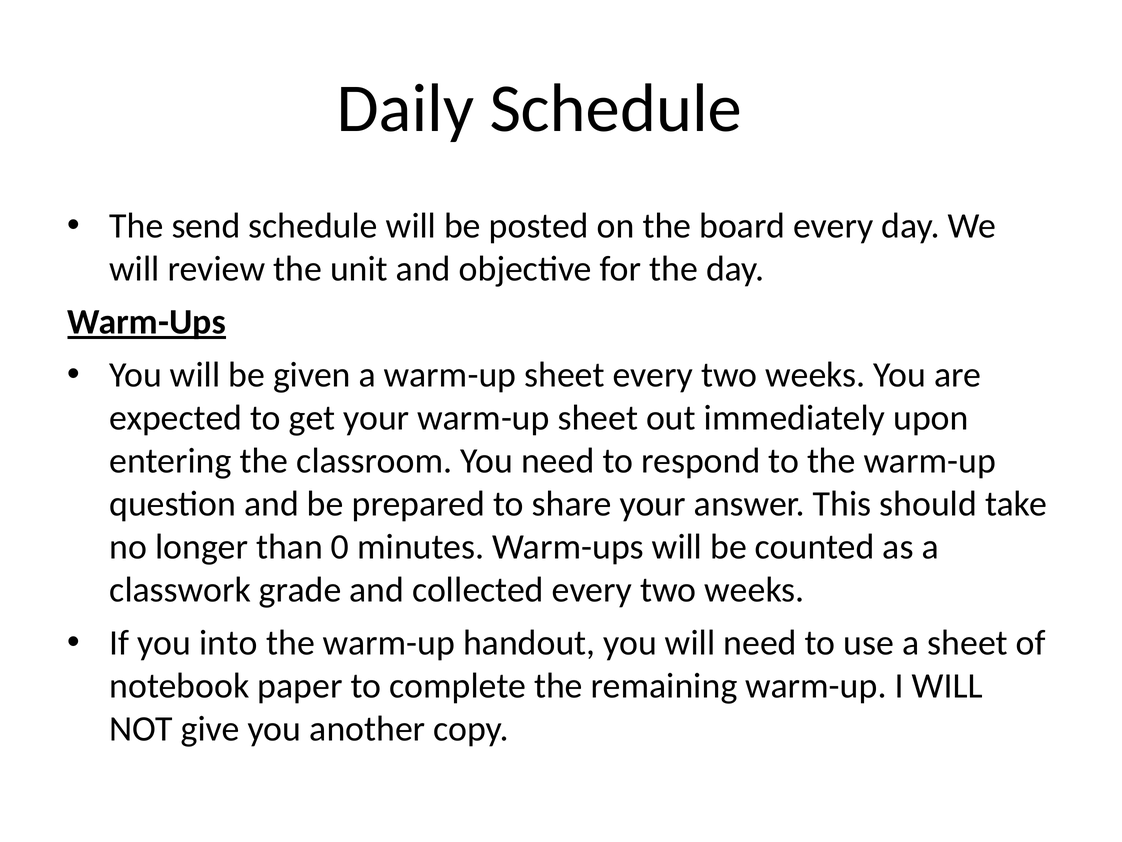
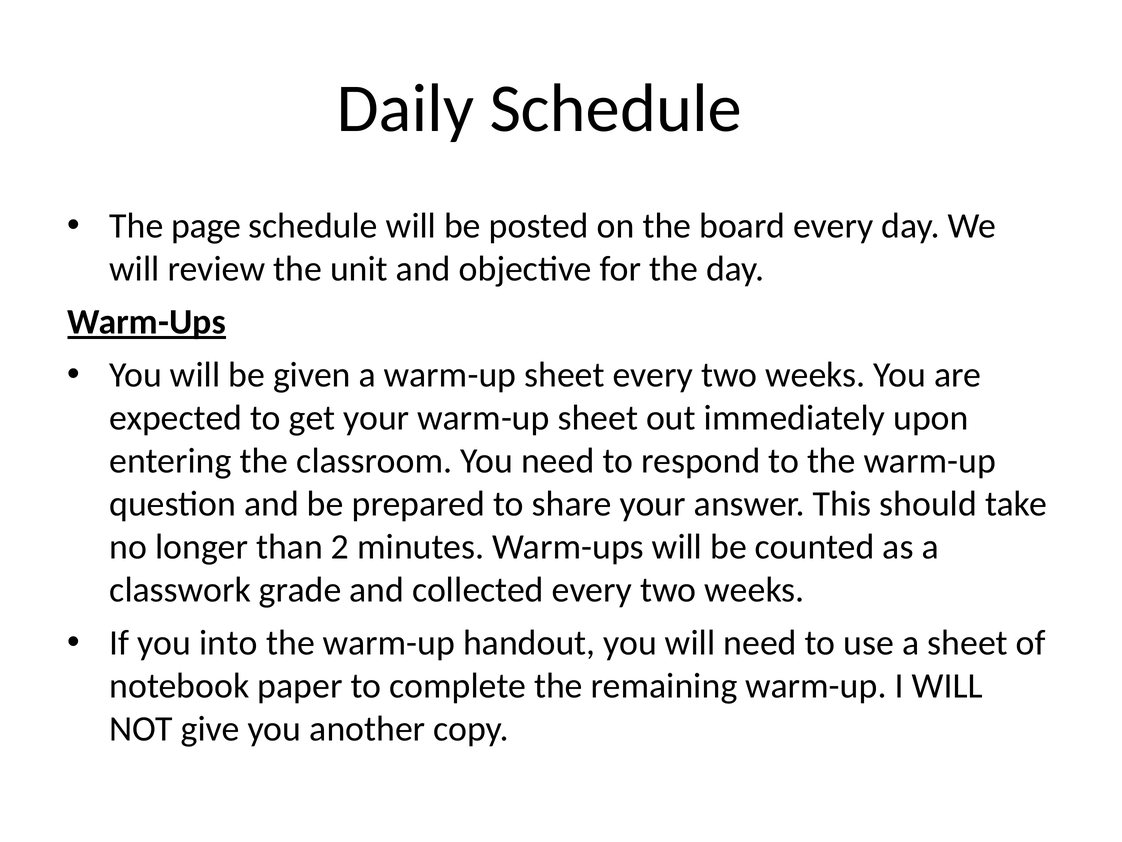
send: send -> page (206, 226)
0: 0 -> 2 (340, 547)
